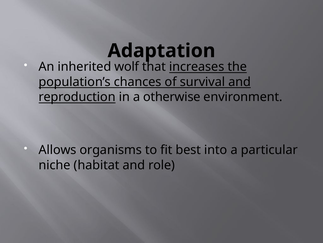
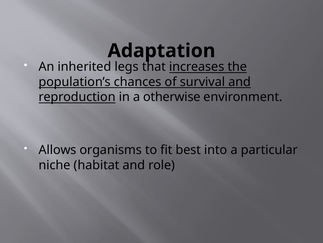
wolf: wolf -> legs (127, 67)
